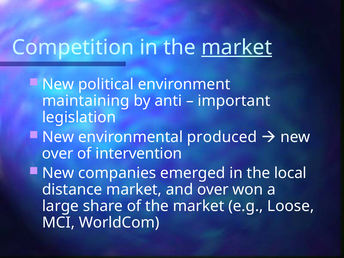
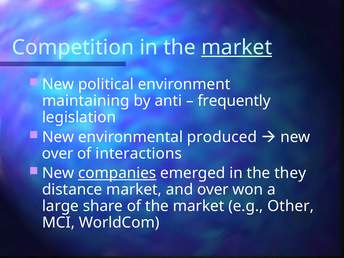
important: important -> frequently (234, 101)
intervention: intervention -> interactions (139, 154)
companies underline: none -> present (117, 173)
local: local -> they (290, 173)
Loose: Loose -> Other (291, 206)
